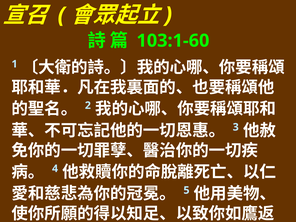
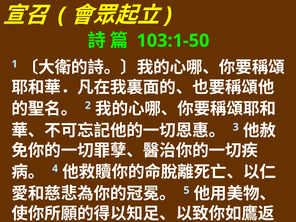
103:1-60: 103:1-60 -> 103:1-50 (173, 41)
